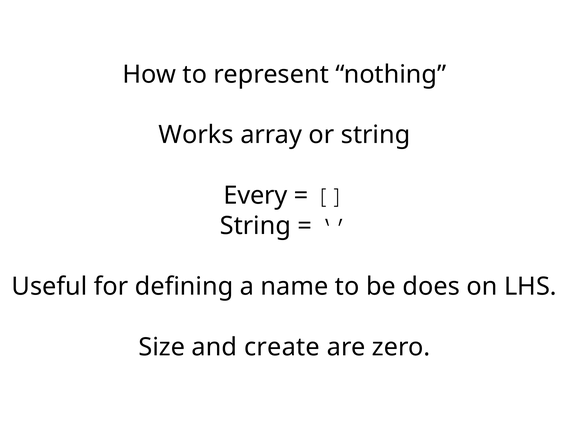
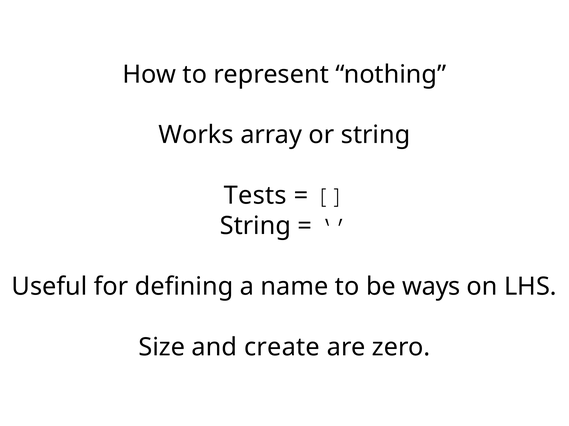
Every: Every -> Tests (255, 196)
does: does -> ways (431, 287)
